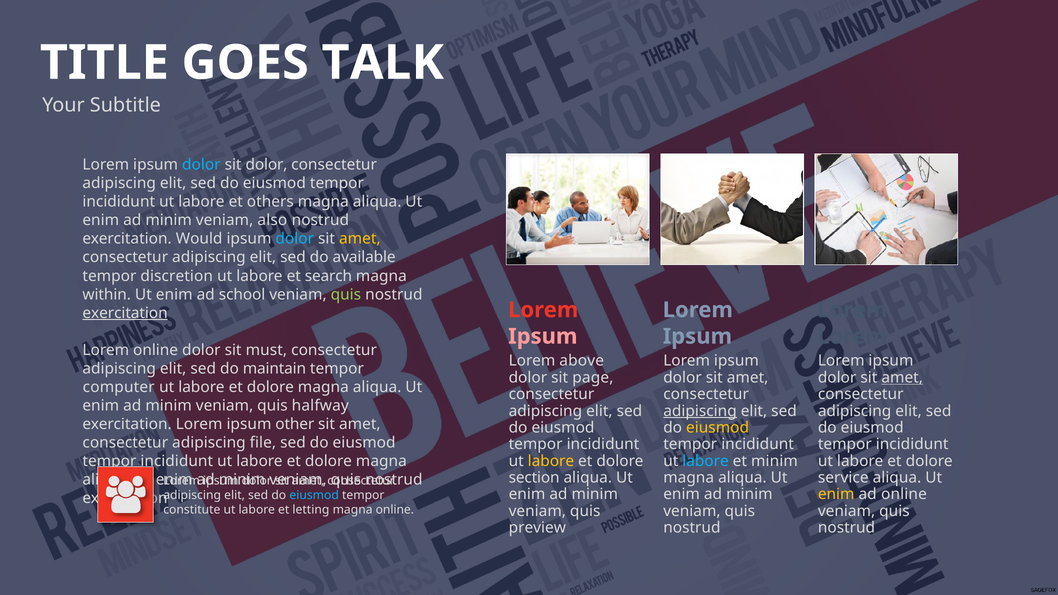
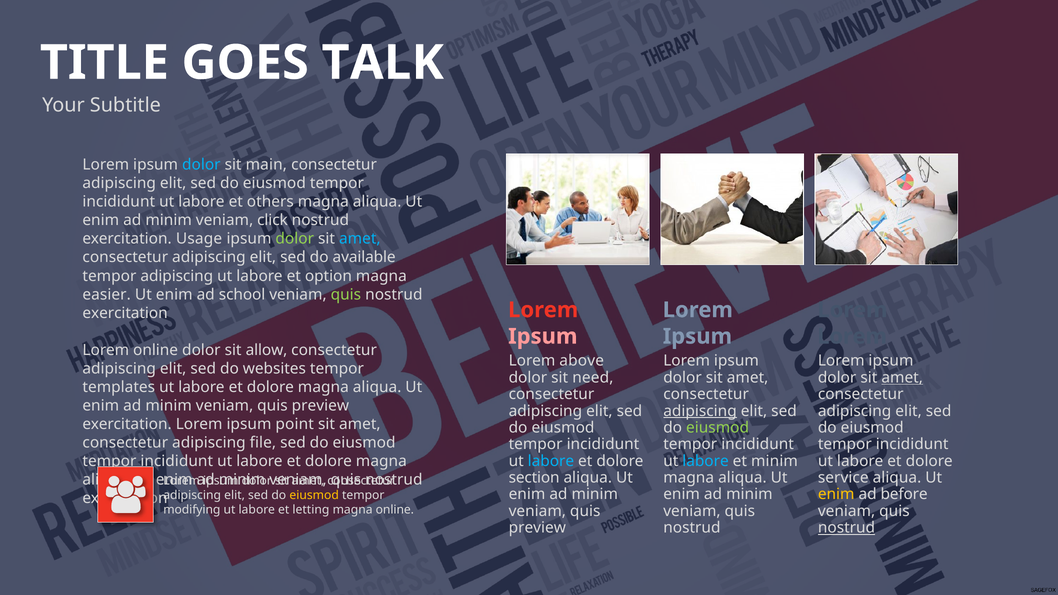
sit dolor: dolor -> main (266, 165)
also: also -> click (272, 220)
Would: Would -> Usage (199, 239)
dolor colour: light blue -> light green (295, 239)
amet colour: yellow -> light blue (360, 239)
tempor discretion: discretion -> adipiscing (177, 276)
search: search -> option (328, 276)
within: within -> easier (107, 294)
exercitation underline: present -> none (125, 313)
must: must -> allow (266, 350)
maintain: maintain -> websites (274, 369)
page: page -> need (593, 378)
computer: computer -> templates (119, 387)
halfway: halfway -> preview (320, 406)
other: other -> point (295, 424)
eiusmod colour: yellow -> light green (718, 428)
labore colour: yellow -> light blue (551, 461)
ad online: online -> before (904, 494)
eiusmod colour: light blue -> yellow (314, 495)
constitute: constitute -> modifying (192, 510)
nostrud underline: none -> present (846, 528)
